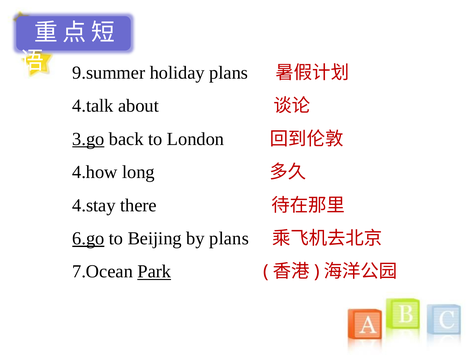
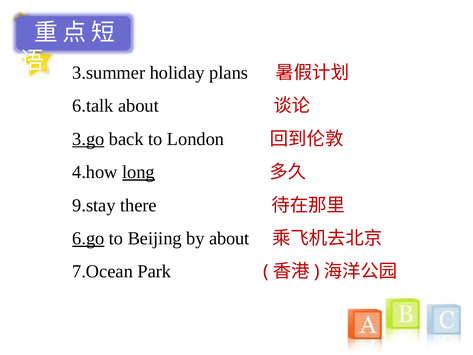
9.summer: 9.summer -> 3.summer (109, 73)
4.talk: 4.talk -> 6.talk (93, 106)
long underline: none -> present (139, 172)
4.stay: 4.stay -> 9.stay (94, 205)
by plans: plans -> about (229, 238)
Park underline: present -> none (154, 271)
